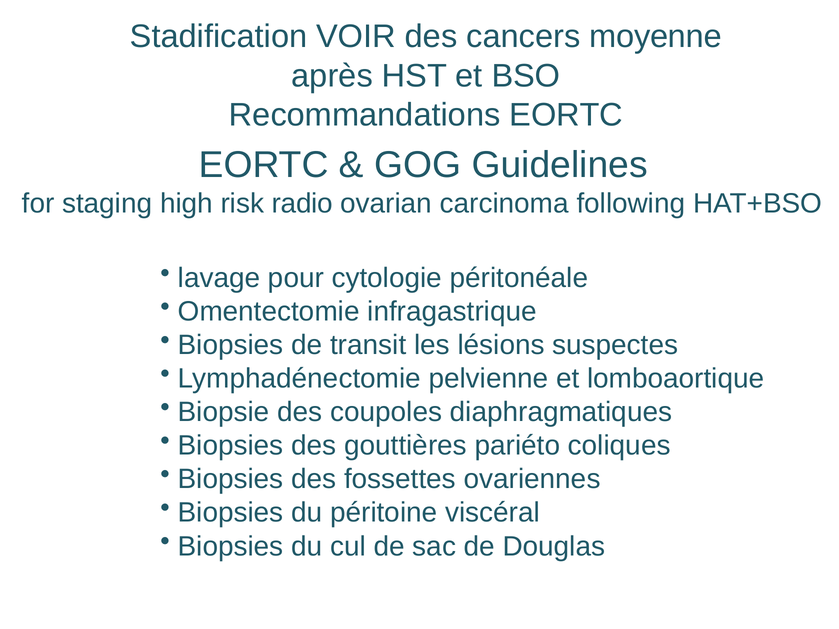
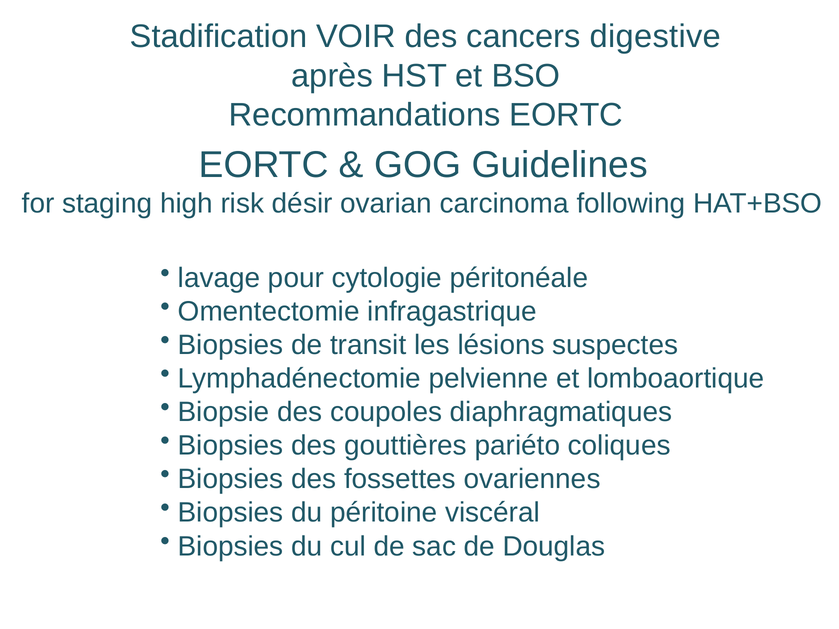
moyenne: moyenne -> digestive (655, 37)
radio: radio -> désir (302, 204)
